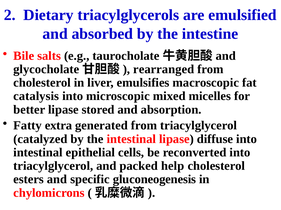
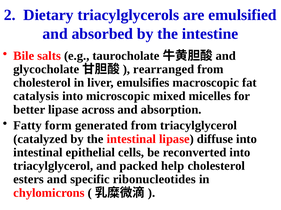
stored: stored -> across (98, 110)
extra: extra -> form (58, 126)
gluconeogenesis: gluconeogenesis -> ribonucleotides (154, 180)
